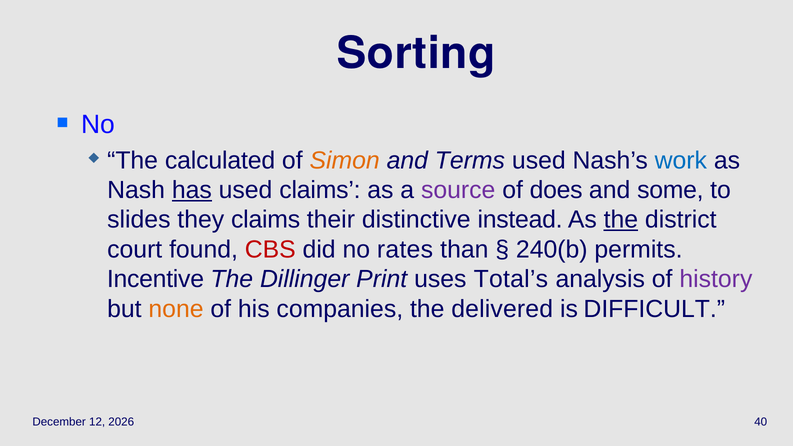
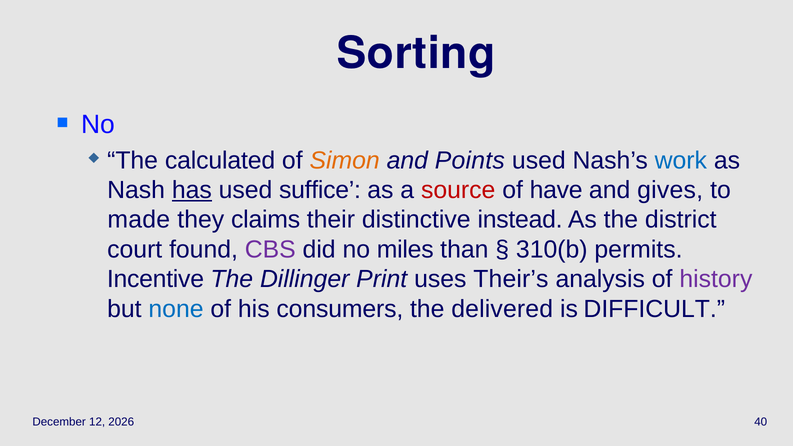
Terms: Terms -> Points (470, 160)
used claims: claims -> suffice (320, 190)
source colour: purple -> red (458, 190)
does: does -> have (556, 190)
some: some -> gives (670, 190)
slides: slides -> made (139, 220)
the underline: present -> none (621, 220)
CBS colour: red -> purple (270, 250)
rates: rates -> miles (405, 250)
240(b: 240(b -> 310(b (552, 250)
Total’s: Total’s -> Their’s (511, 279)
none colour: orange -> blue (176, 309)
companies: companies -> consumers (340, 309)
